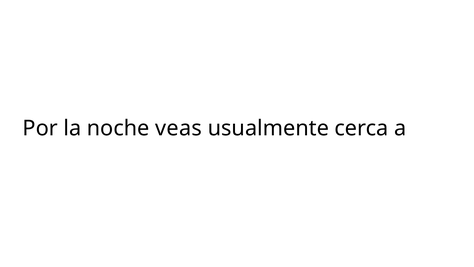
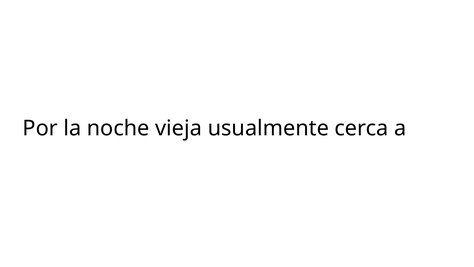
veas: veas -> vieja (179, 128)
